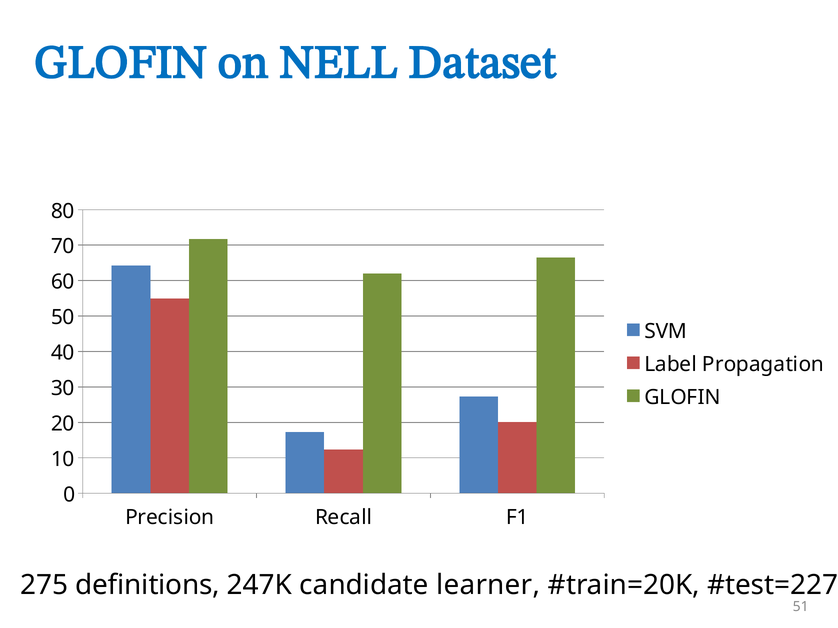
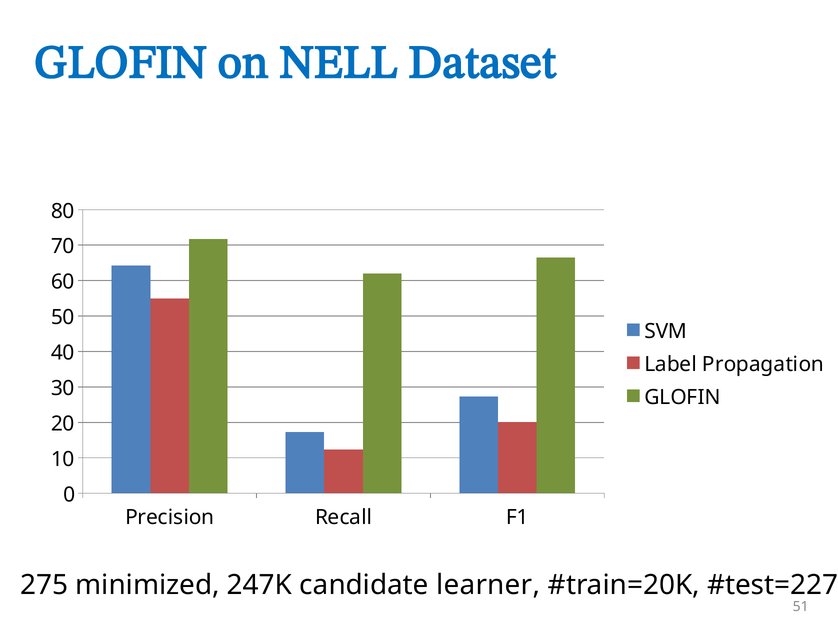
definitions: definitions -> minimized (148, 585)
